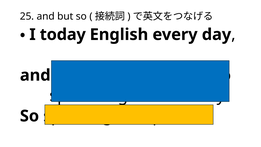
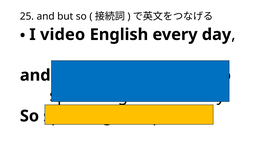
today: today -> video (63, 35)
